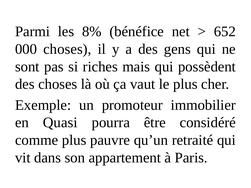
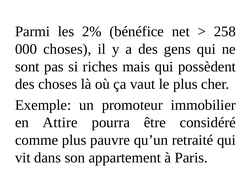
8%: 8% -> 2% (92, 32)
652: 652 -> 258 (225, 32)
Quasi: Quasi -> Attire (60, 123)
